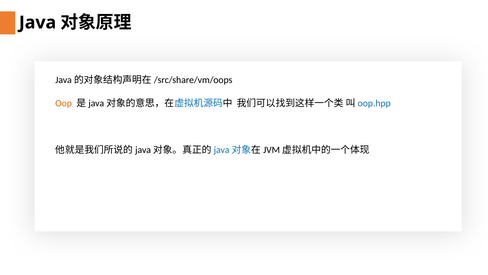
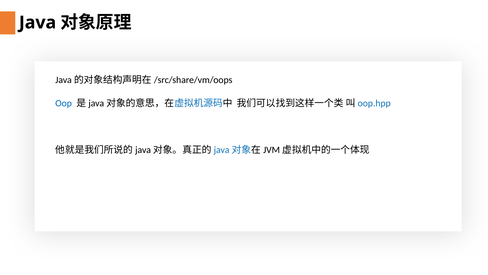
Oop colour: orange -> blue (64, 103)
